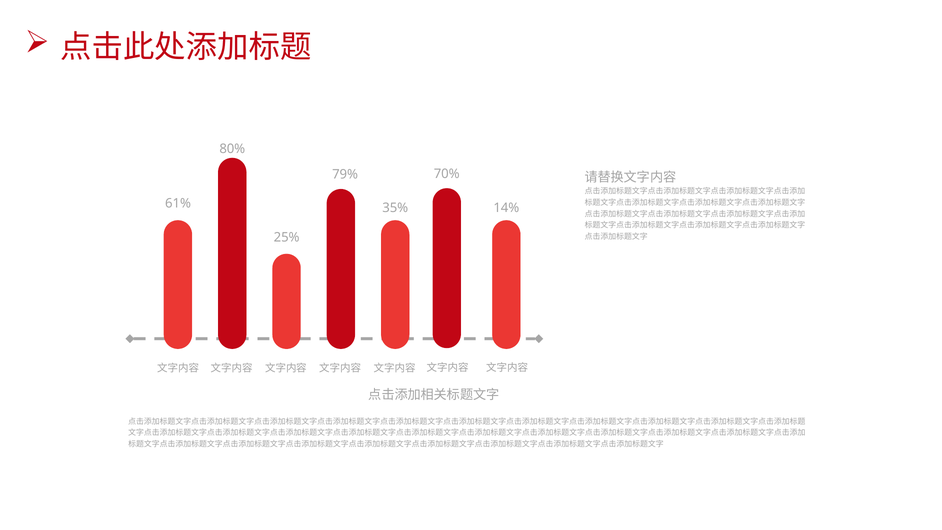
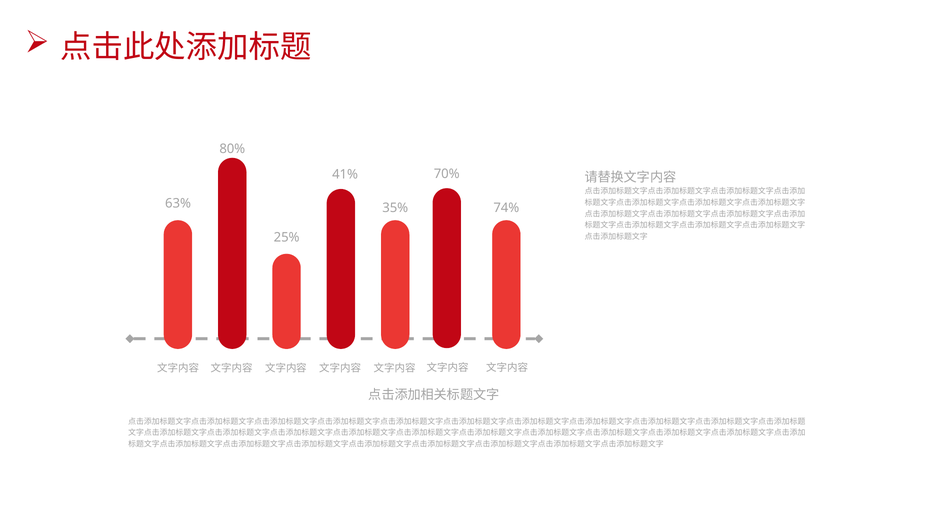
79%: 79% -> 41% (345, 174)
61%: 61% -> 63% (178, 204)
14%: 14% -> 74% (506, 208)
